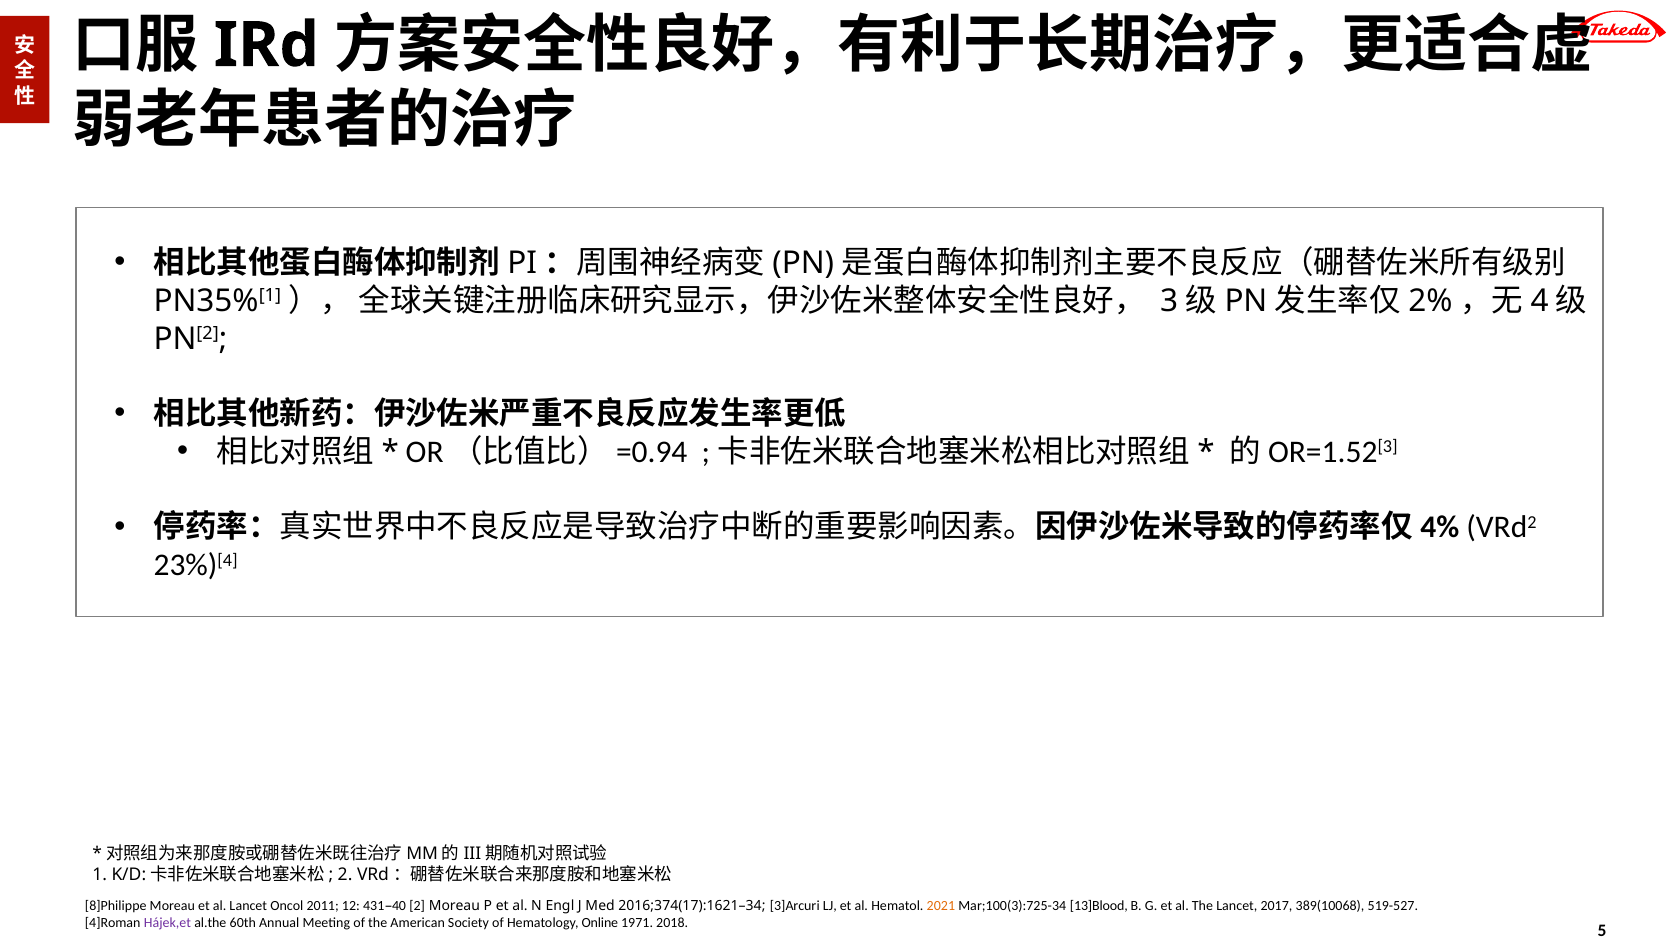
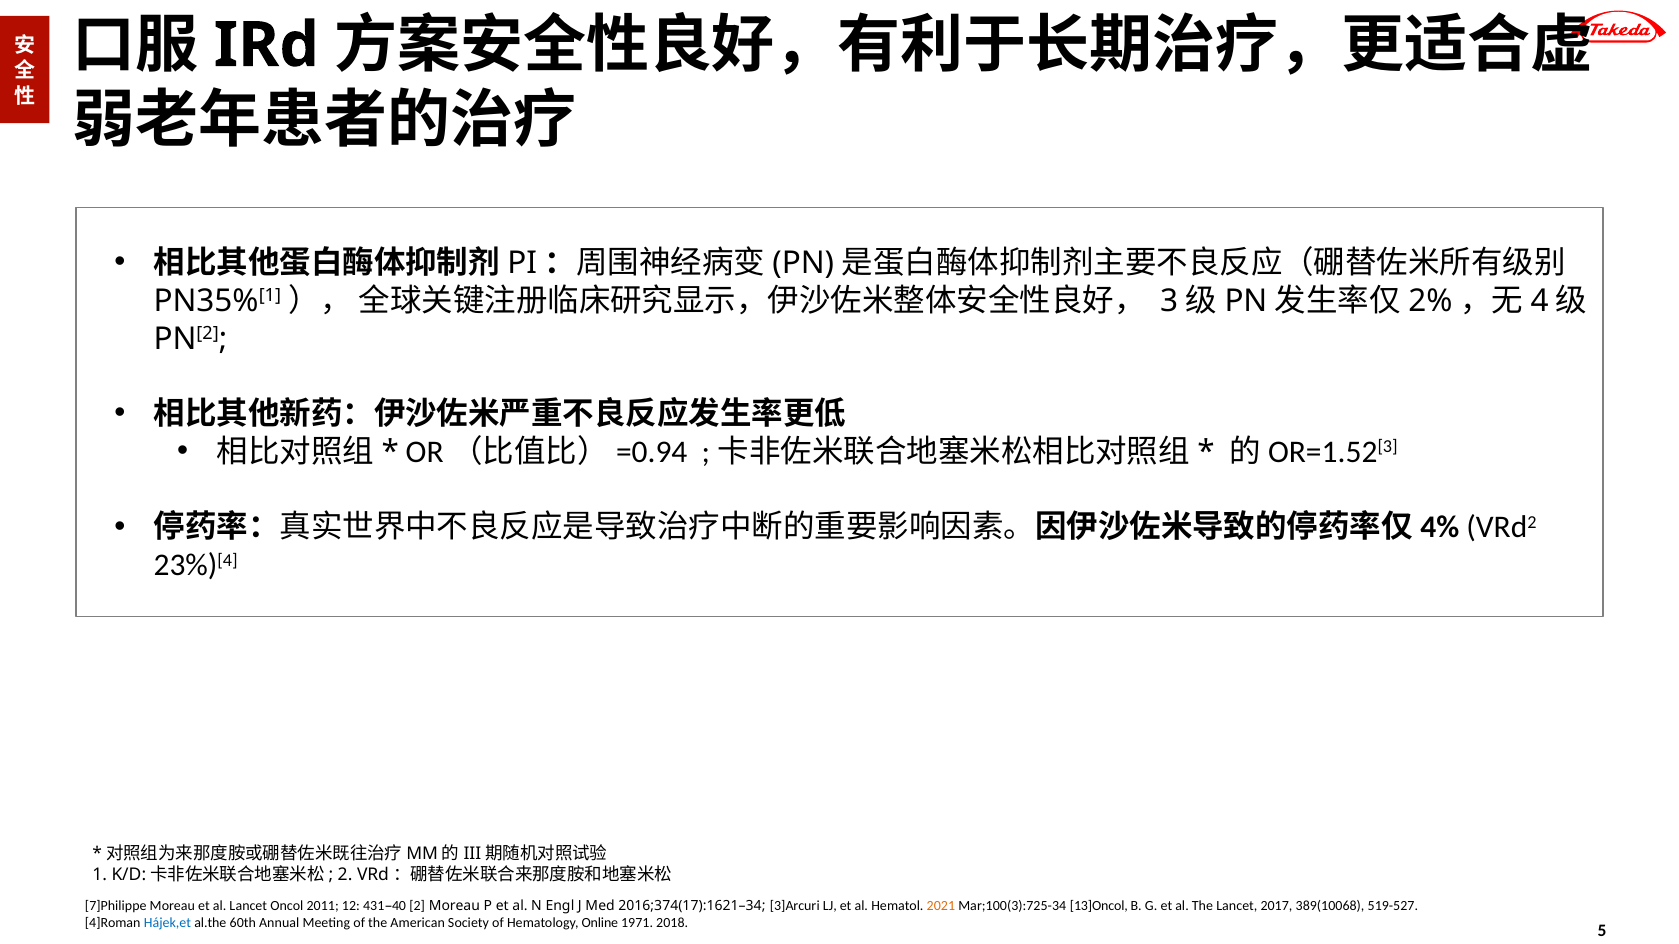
8]Philippe: 8]Philippe -> 7]Philippe (116, 906)
13]Blood: 13]Blood -> 13]Oncol (1099, 906)
Hájek,et colour: purple -> blue (167, 923)
